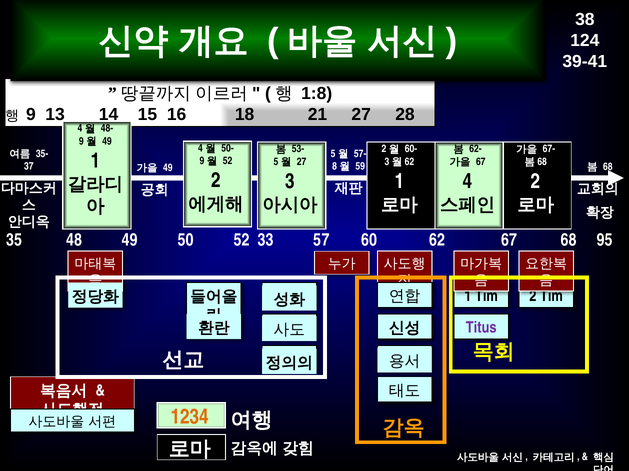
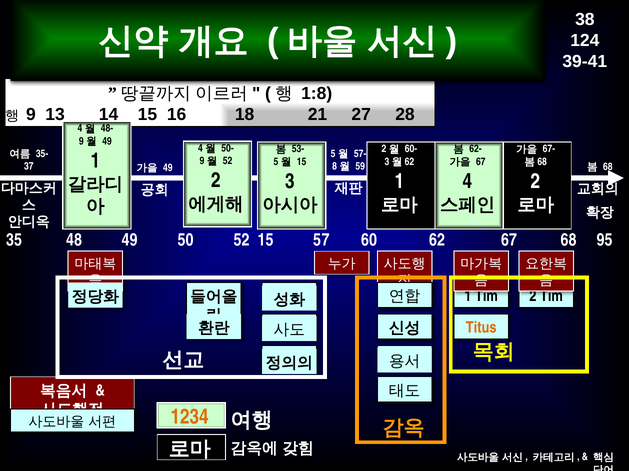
27: 27 -> 15 (302, 162)
52 33: 33 -> 15 (266, 240)
Titus colour: purple -> orange (481, 328)
